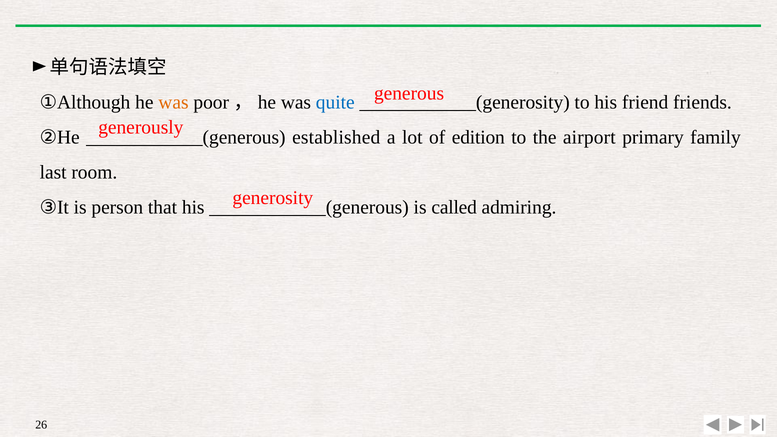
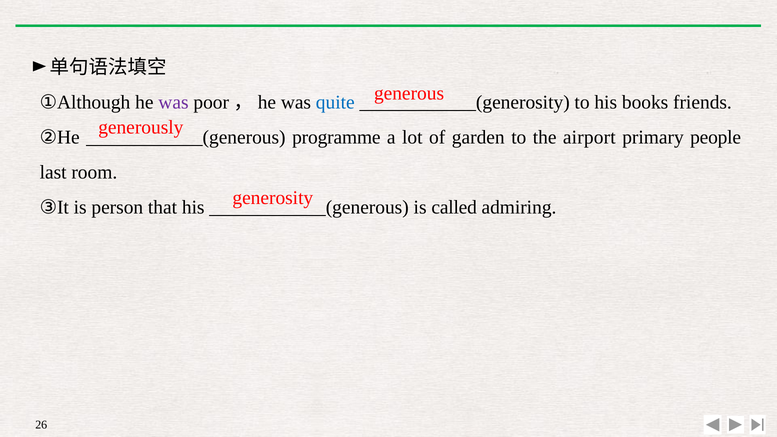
was colour: orange -> purple (173, 102)
friend: friend -> books (645, 102)
established: established -> programme (336, 137)
edition: edition -> garden (478, 137)
family: family -> people (716, 137)
